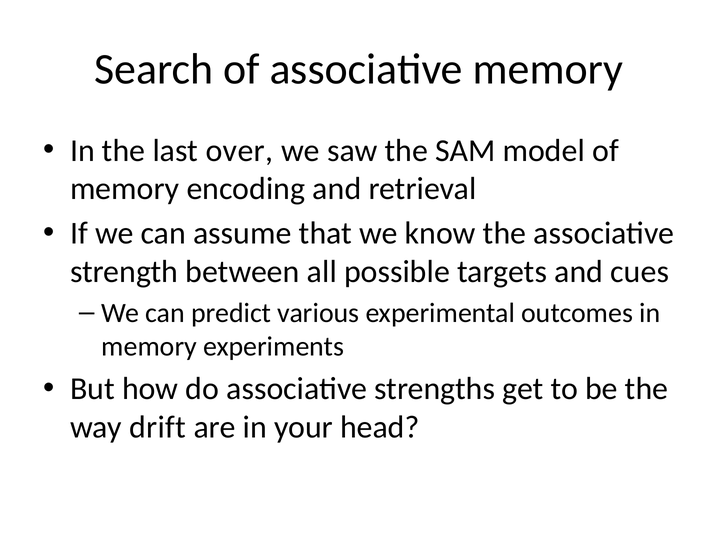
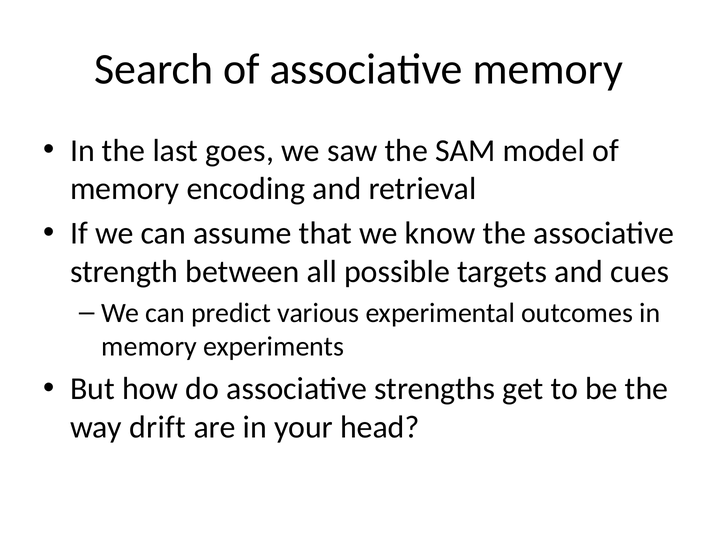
over: over -> goes (240, 151)
